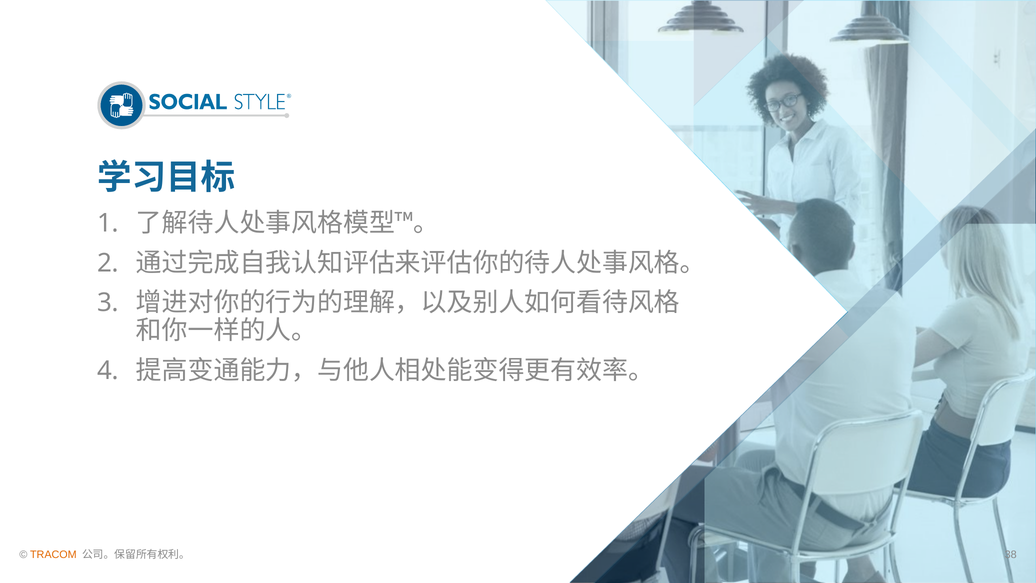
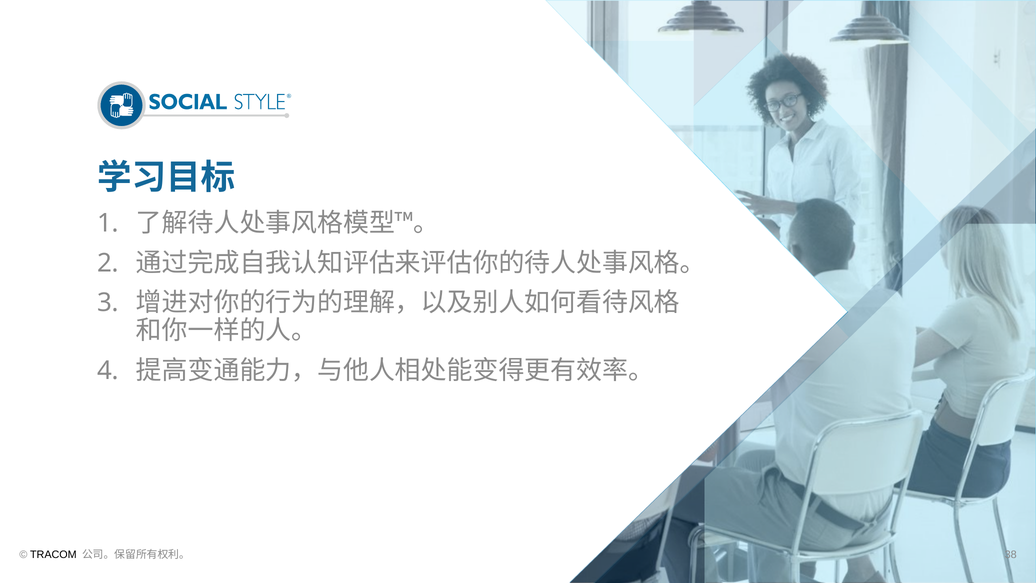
TRACOM colour: orange -> black (53, 554)
